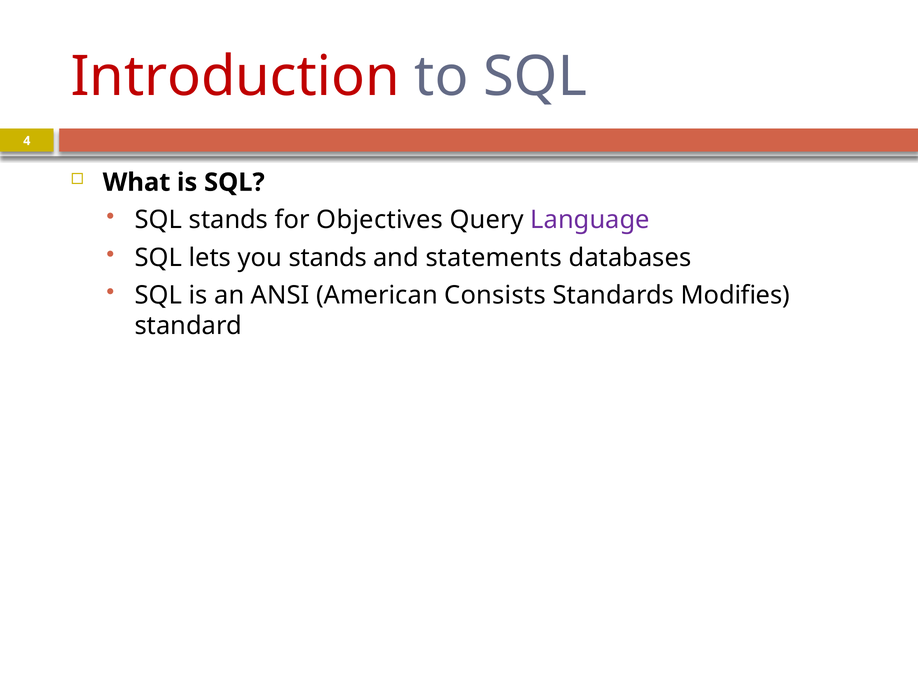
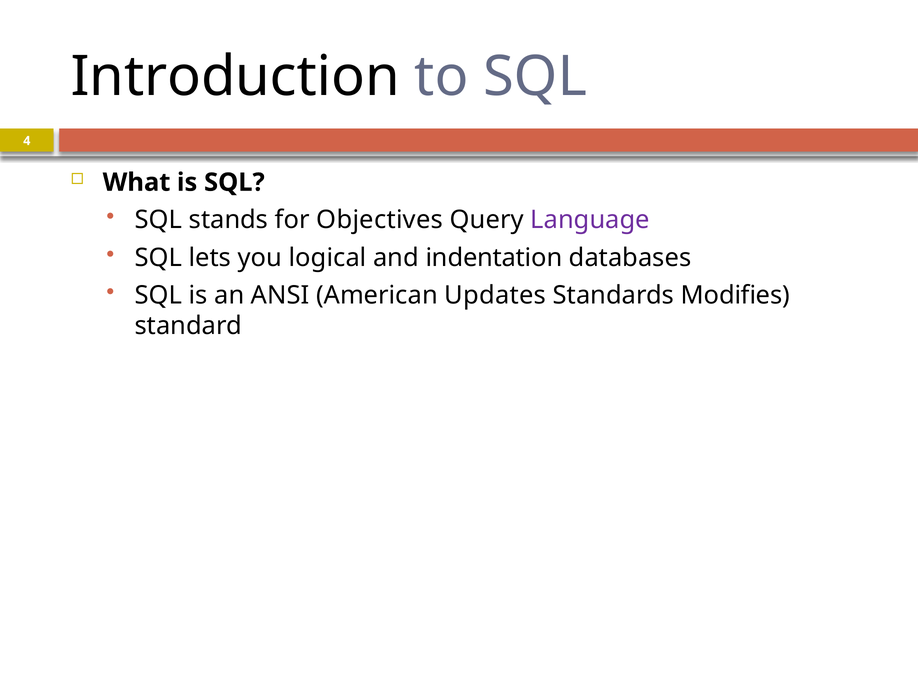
Introduction colour: red -> black (235, 77)
you stands: stands -> logical (328, 258)
statements: statements -> indentation (494, 258)
Consists: Consists -> Updates (495, 295)
